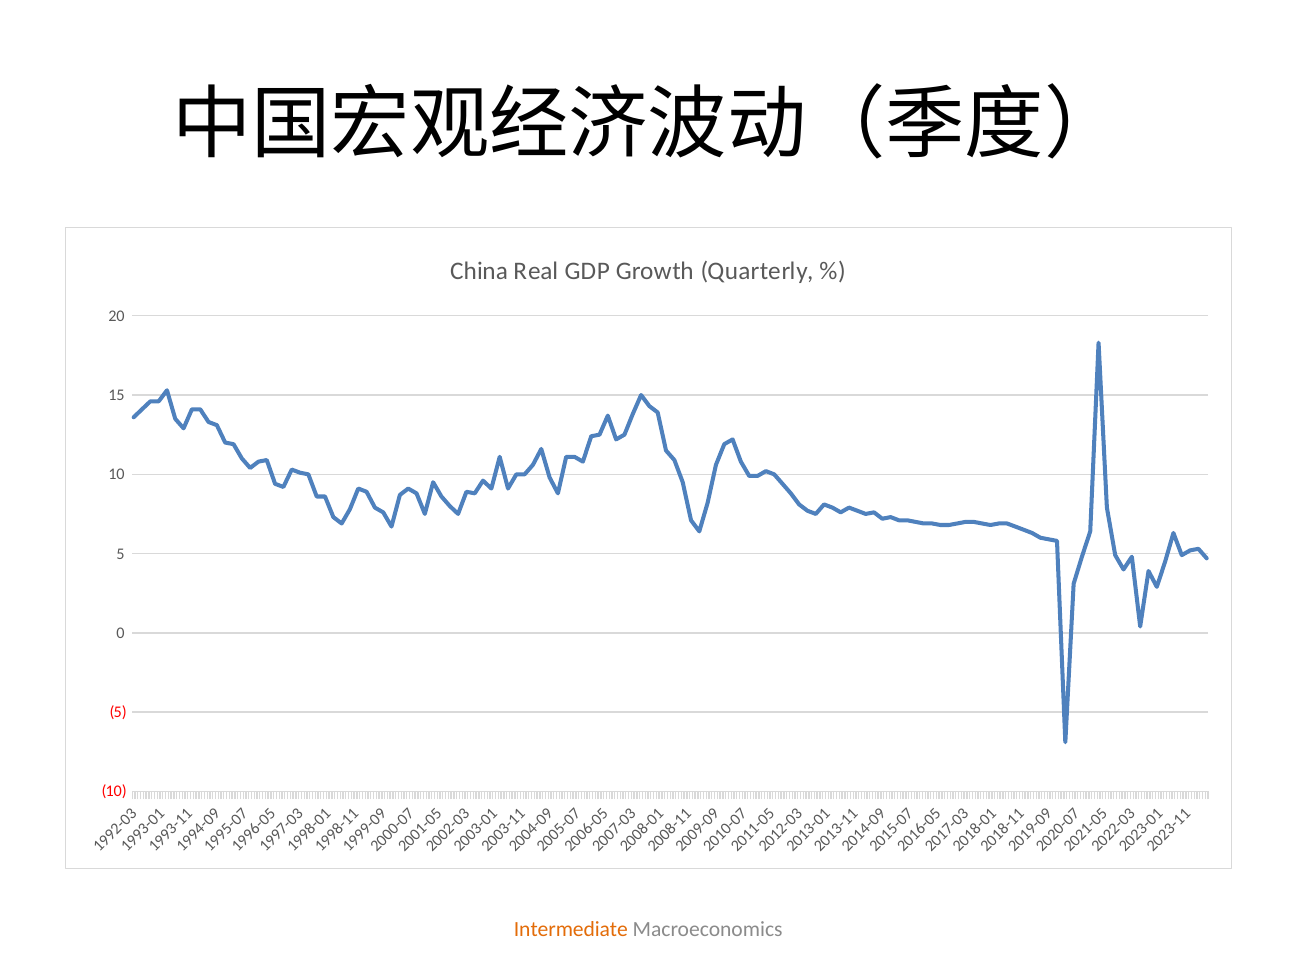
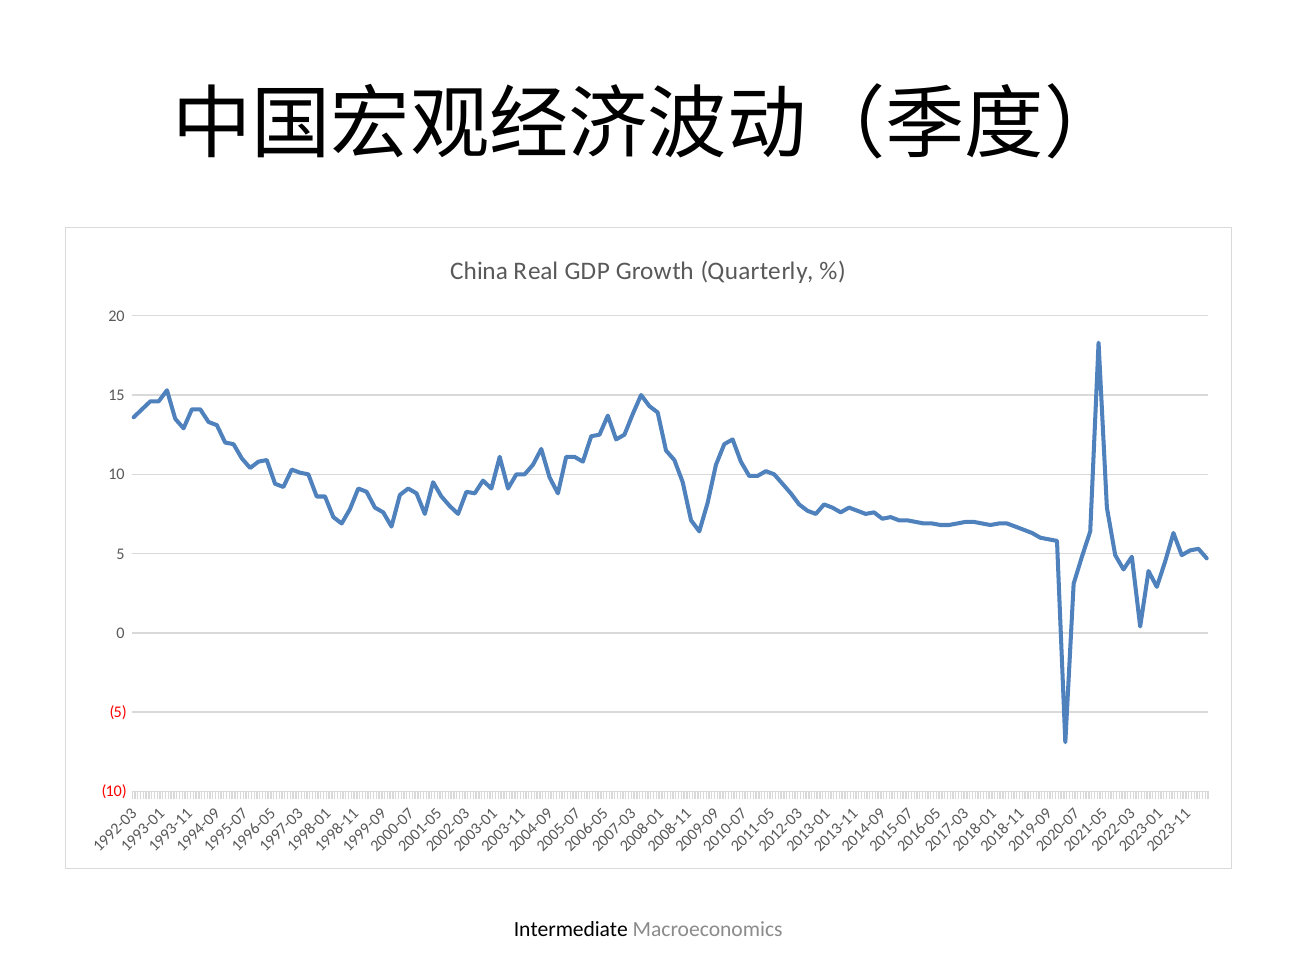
Intermediate colour: orange -> black (571, 929)
